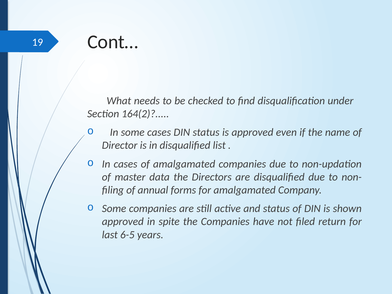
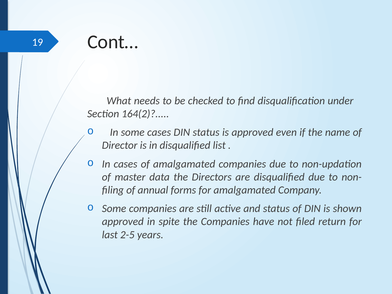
6-5: 6-5 -> 2-5 (127, 235)
